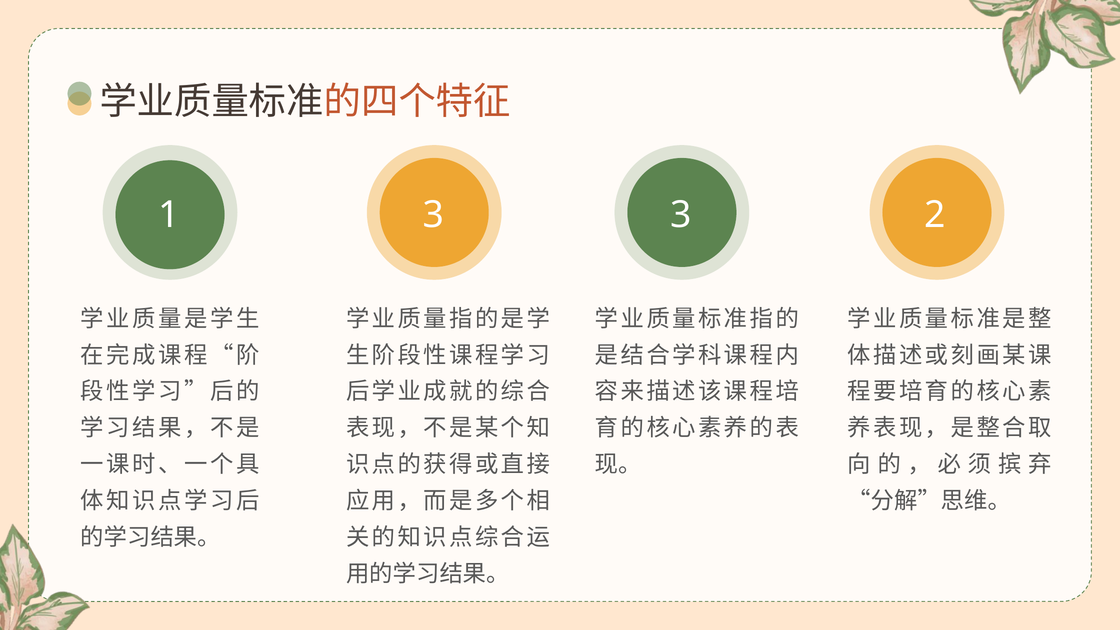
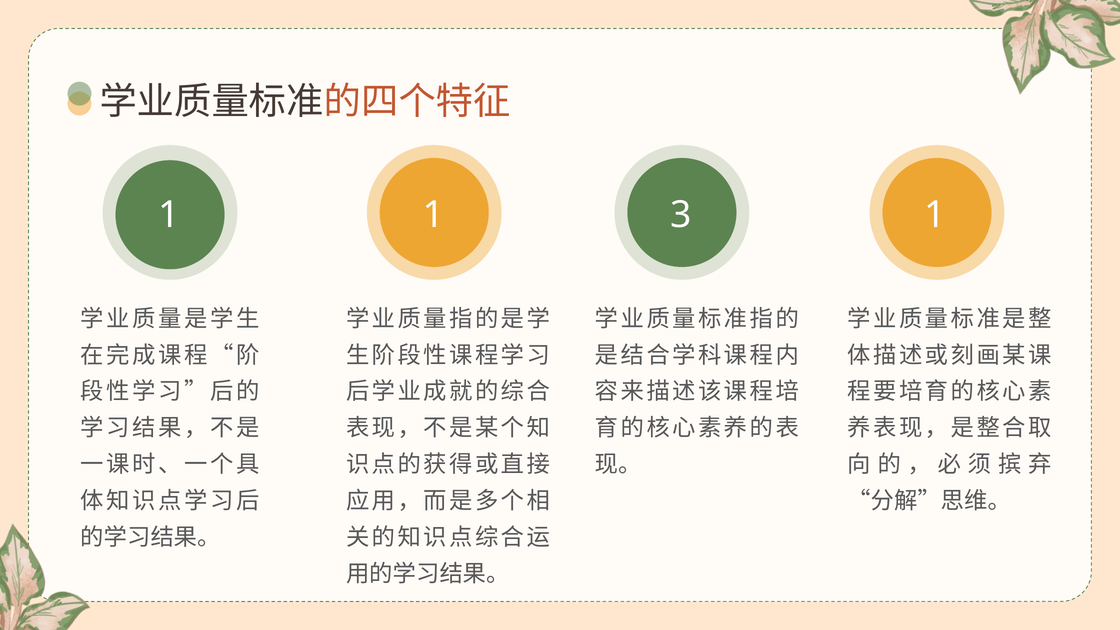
1 3: 3 -> 1 (434, 215)
3 2: 2 -> 1 (935, 215)
